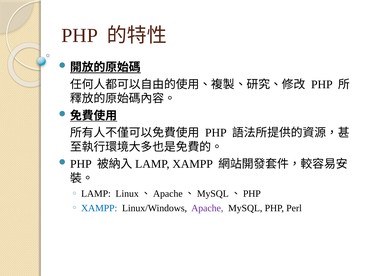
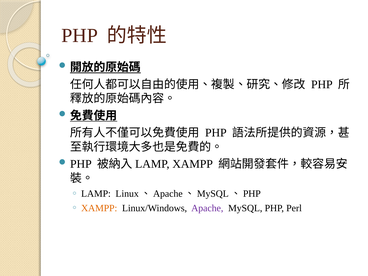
XAMPP colour: blue -> orange (99, 208)
